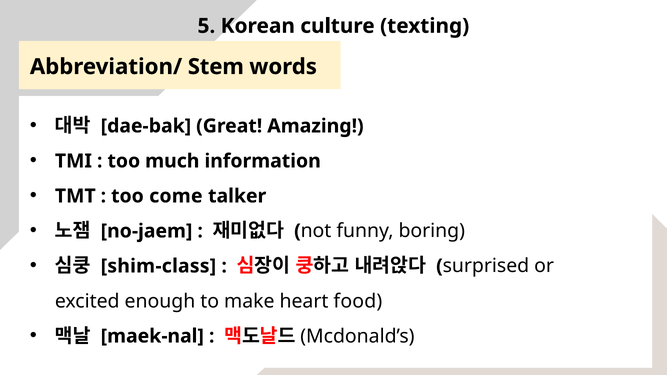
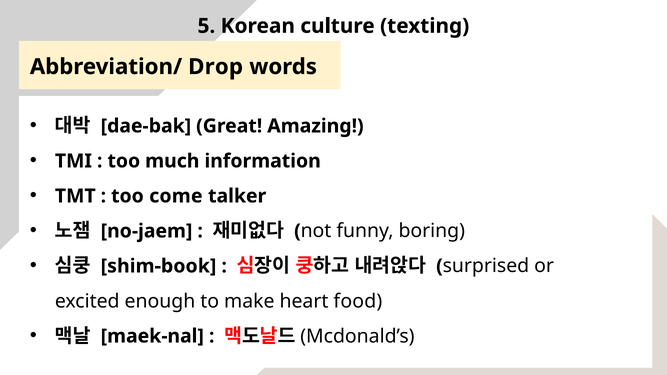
Stem: Stem -> Drop (216, 67)
shim-class: shim-class -> shim-book (158, 266)
